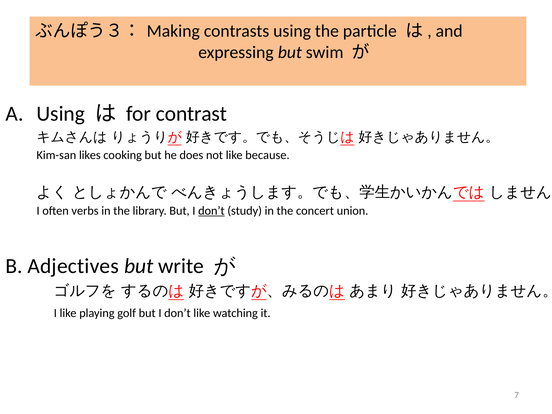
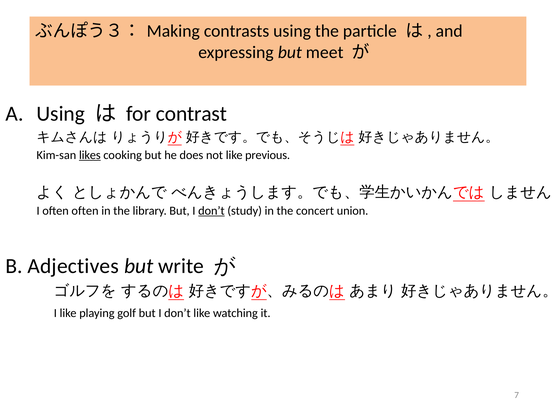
swim: swim -> meet (325, 52)
likes underline: none -> present (90, 155)
because: because -> previous (268, 155)
often verbs: verbs -> often (85, 211)
